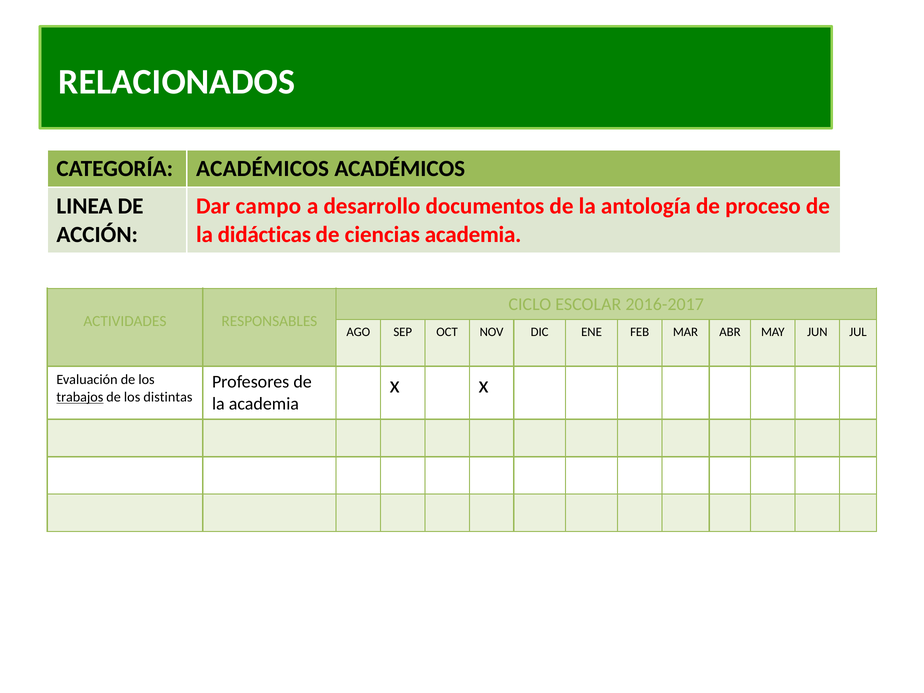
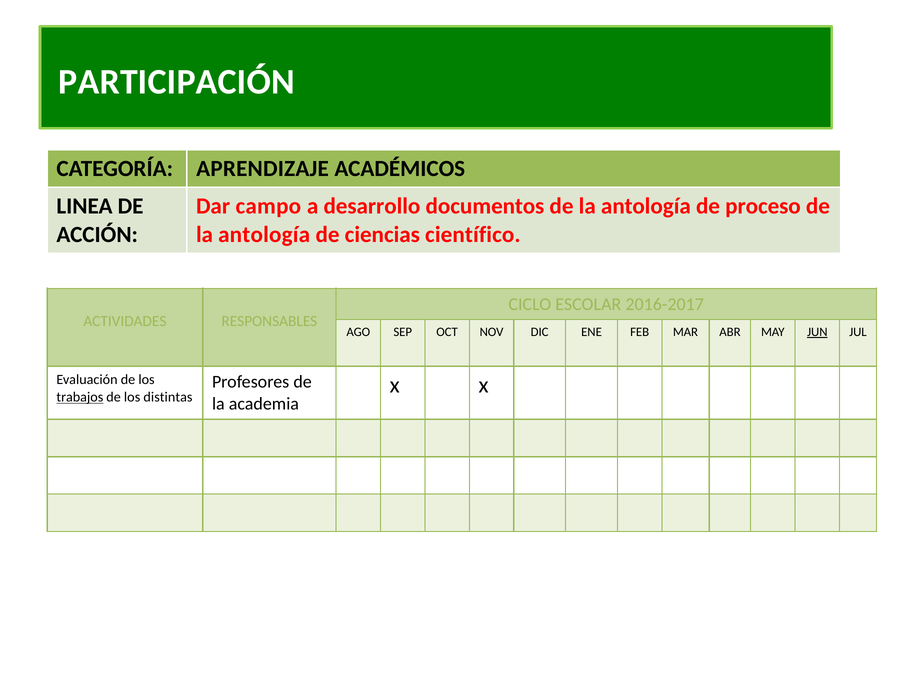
RELACIONADOS: RELACIONADOS -> PARTICIPACIÓN (177, 82)
CATEGORÍA ACADÉMICOS: ACADÉMICOS -> APRENDIZAJE (262, 169)
didácticas: didácticas -> antología (264, 234)
ciencias academia: academia -> científico (473, 234)
JUN underline: none -> present (817, 332)
